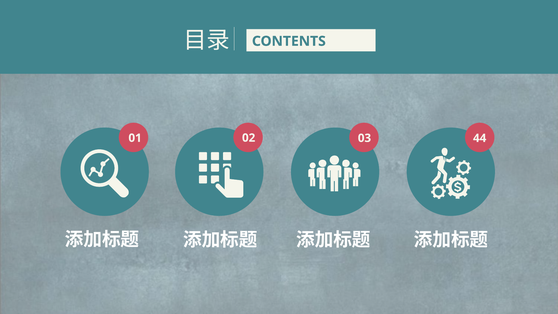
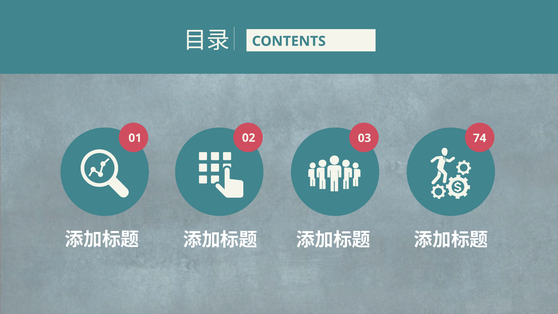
44: 44 -> 74 (480, 138)
